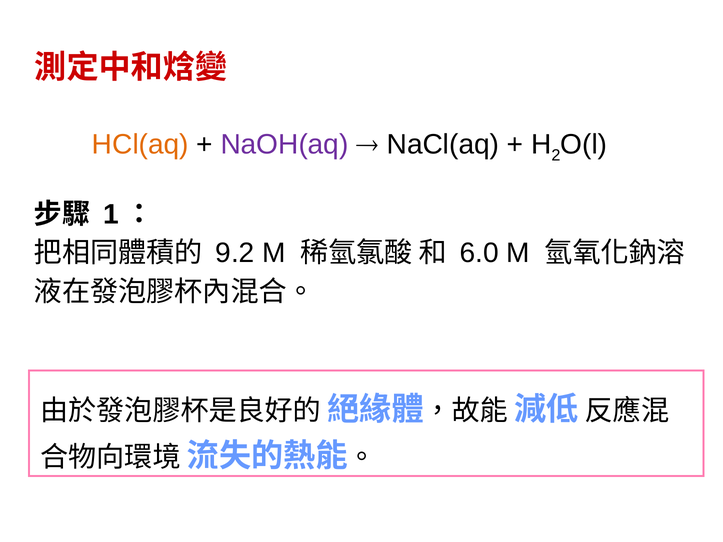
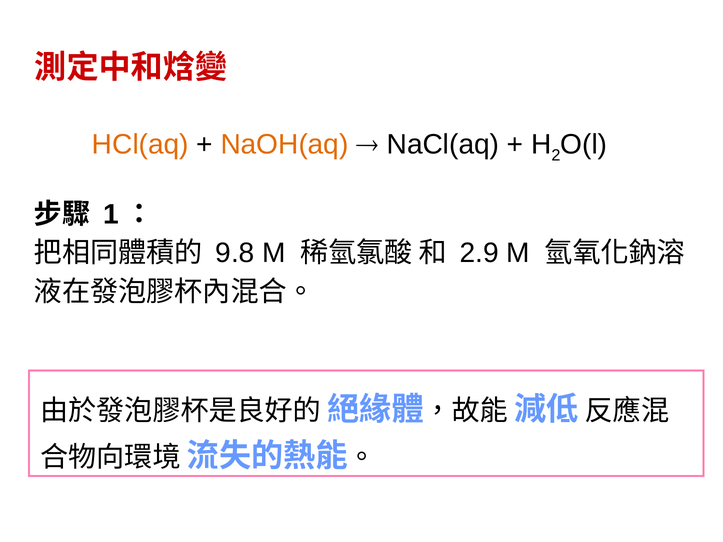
NaOH(aq colour: purple -> orange (284, 145)
9.2: 9.2 -> 9.8 (235, 253)
6.0: 6.0 -> 2.9 (479, 253)
